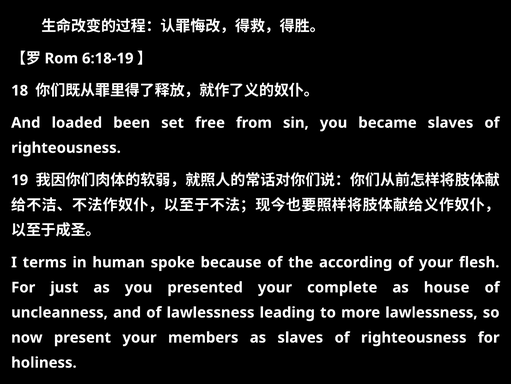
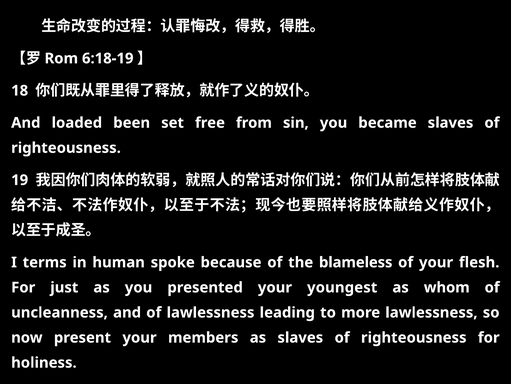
according: according -> blameless (356, 262)
complete: complete -> youngest (342, 287)
house: house -> whom (447, 287)
